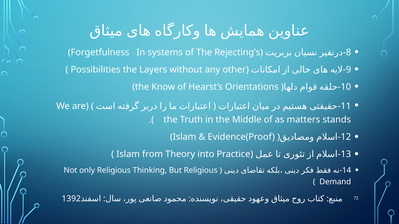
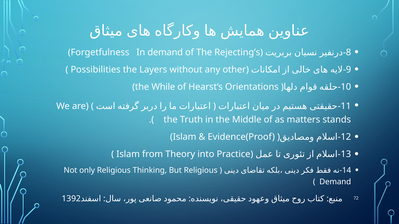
In systems: systems -> demand (165, 52)
Know: Know -> While (163, 87)
